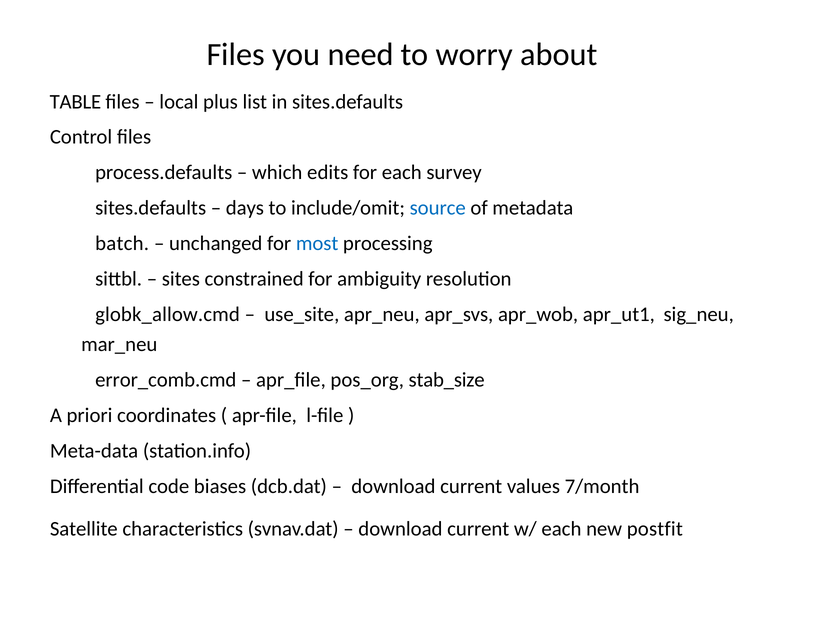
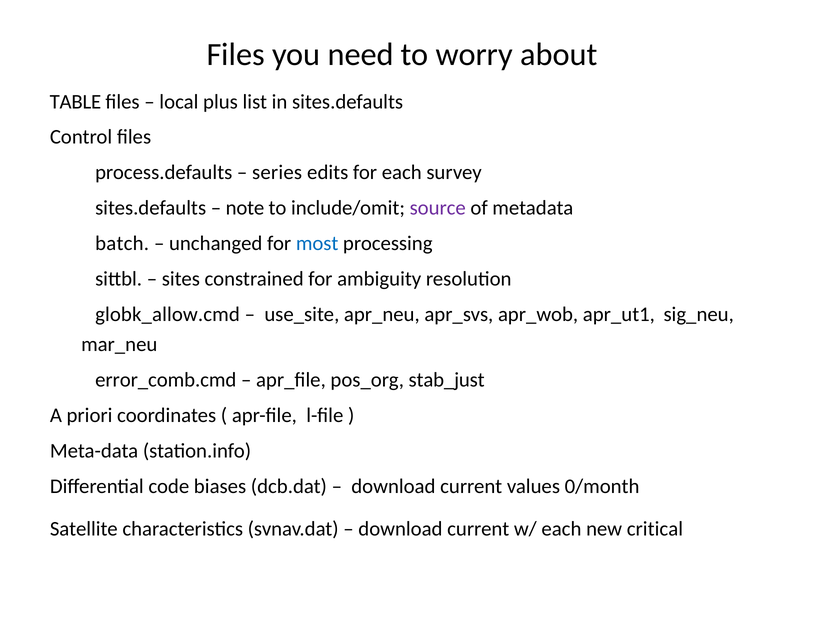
which: which -> series (277, 173)
days: days -> note (245, 208)
source colour: blue -> purple (438, 208)
stab_size: stab_size -> stab_just (447, 380)
7/month: 7/month -> 0/month (602, 486)
postfit: postfit -> critical (655, 529)
